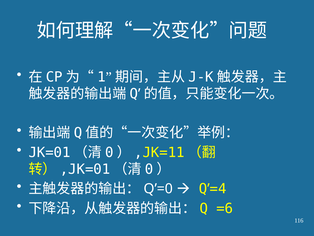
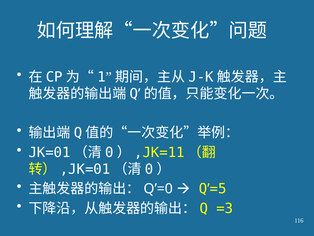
=4: =4 -> =5 (218, 188)
=6: =6 -> =3 (225, 208)
